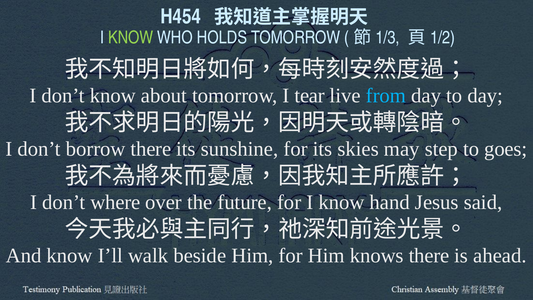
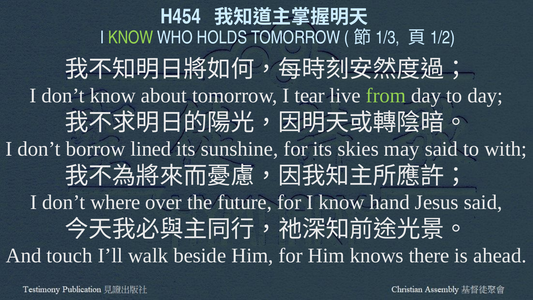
from colour: light blue -> light green (386, 96)
borrow there: there -> lined (151, 149)
may step: step -> said (441, 149)
goes: goes -> with (506, 149)
And know: know -> touch (70, 256)
